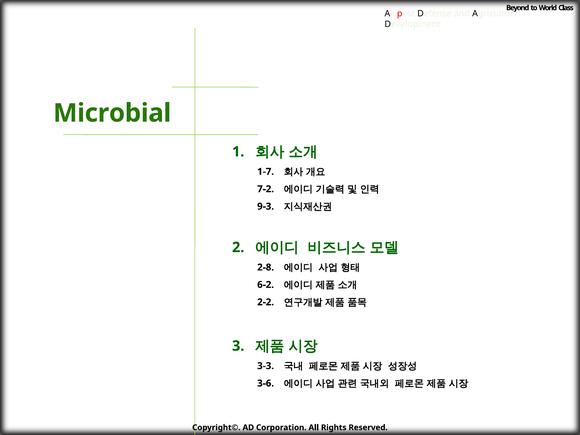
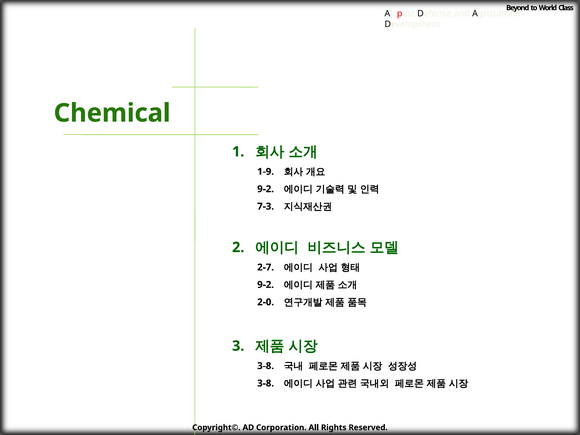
Microbial: Microbial -> Chemical (112, 113)
1-7: 1-7 -> 1-9 (266, 172)
7-2: 7-2 -> 9-2 (266, 189)
9-3: 9-3 -> 7-3 (266, 206)
2-8: 2-8 -> 2-7 (266, 267)
6-2: 6-2 -> 9-2 (266, 285)
2-2: 2-2 -> 2-0 (266, 302)
3-3: 3-3 -> 3-8 (266, 366)
3-6: 3-6 -> 3-8 (266, 383)
